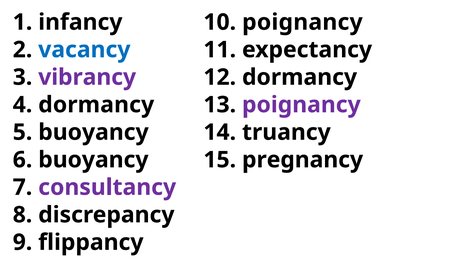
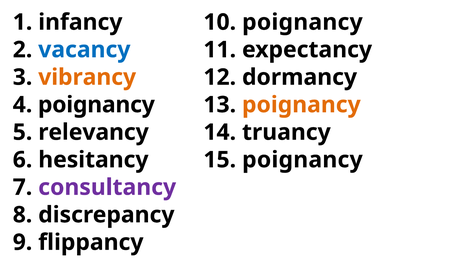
vibrancy colour: purple -> orange (87, 77)
dormancy: dormancy -> poignancy (96, 105)
poignancy colour: purple -> orange (301, 105)
buoyancy: buoyancy -> relevancy (93, 132)
buoyancy: buoyancy -> hesitancy (93, 160)
15 pregnancy: pregnancy -> poignancy (302, 160)
